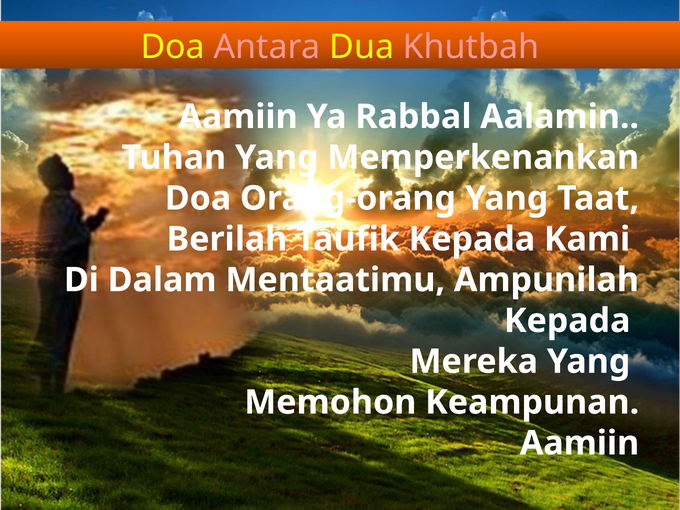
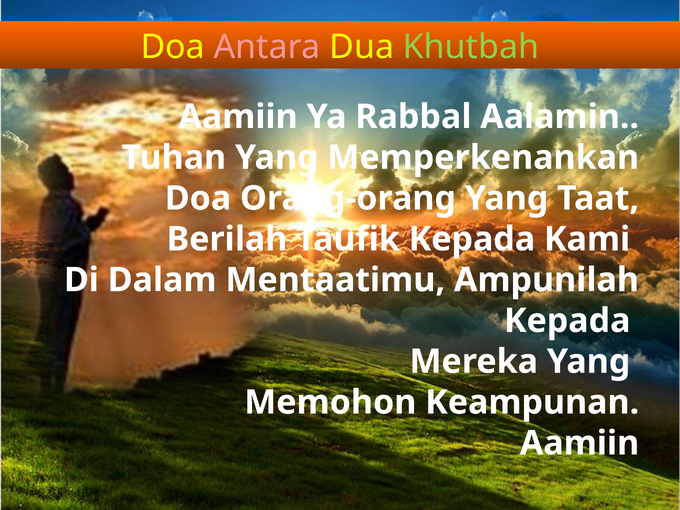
Khutbah colour: pink -> light green (471, 47)
